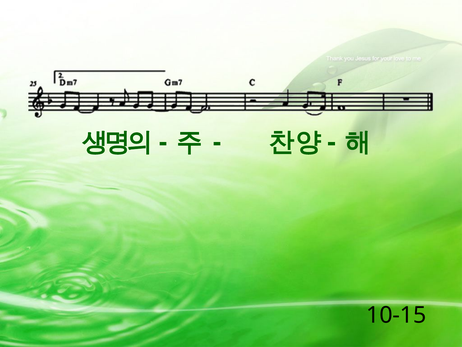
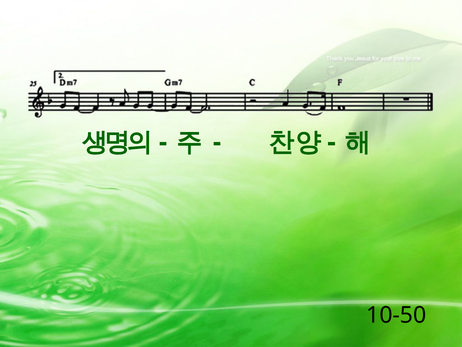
10-15: 10-15 -> 10-50 (396, 315)
